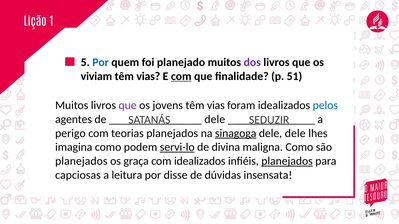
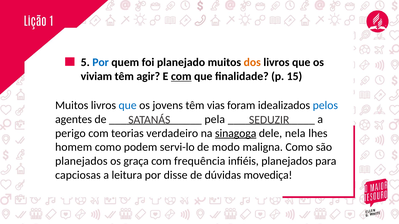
dos colour: purple -> orange (252, 62)
vias: vias -> agir (148, 76)
51: 51 -> 15 (294, 76)
que colour: purple -> blue (128, 106)
dele: dele -> pela (215, 119)
teorias planejados: planejados -> verdadeiro (172, 133)
dele dele: dele -> nela (295, 133)
imagina: imagina -> homem (74, 147)
servi-lo underline: present -> none (177, 147)
divina: divina -> modo (226, 147)
com idealizados: idealizados -> frequência (200, 161)
planejados underline: present -> none (287, 161)
insensata: insensata -> movediça (268, 175)
